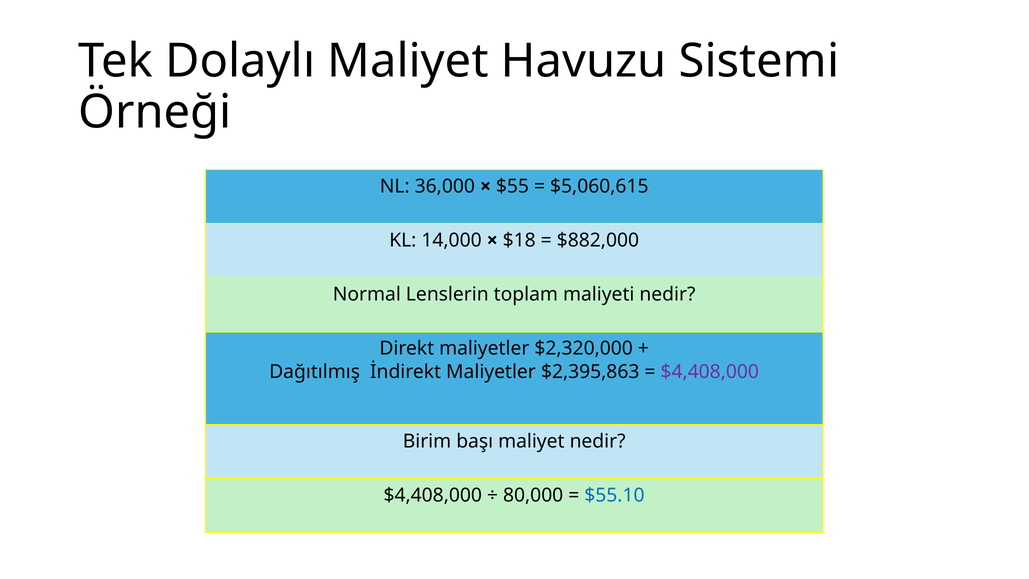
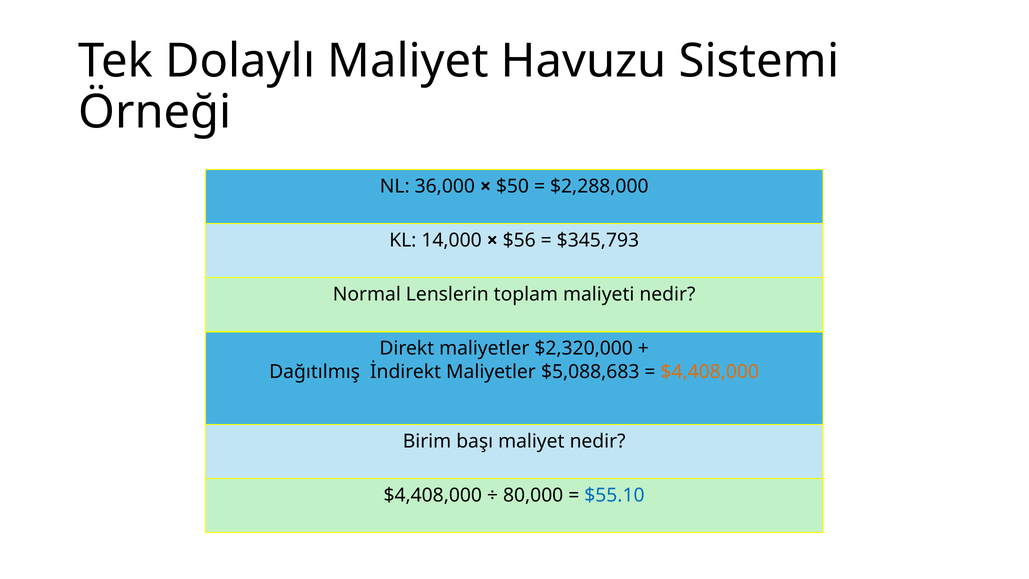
$55: $55 -> $50 (513, 186)
$5,060,615: $5,060,615 -> $2,288,000 (599, 186)
$18: $18 -> $56 (519, 240)
$882,000: $882,000 -> $345,793 (598, 240)
$2,395,863: $2,395,863 -> $5,088,683 (590, 372)
$4,408,000 colour: purple -> orange (710, 372)
